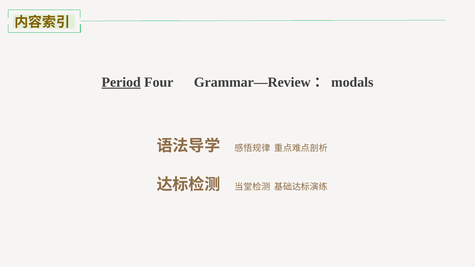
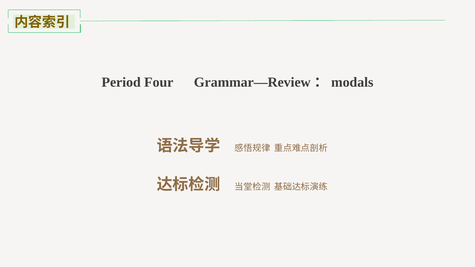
Period underline: present -> none (121, 82)
